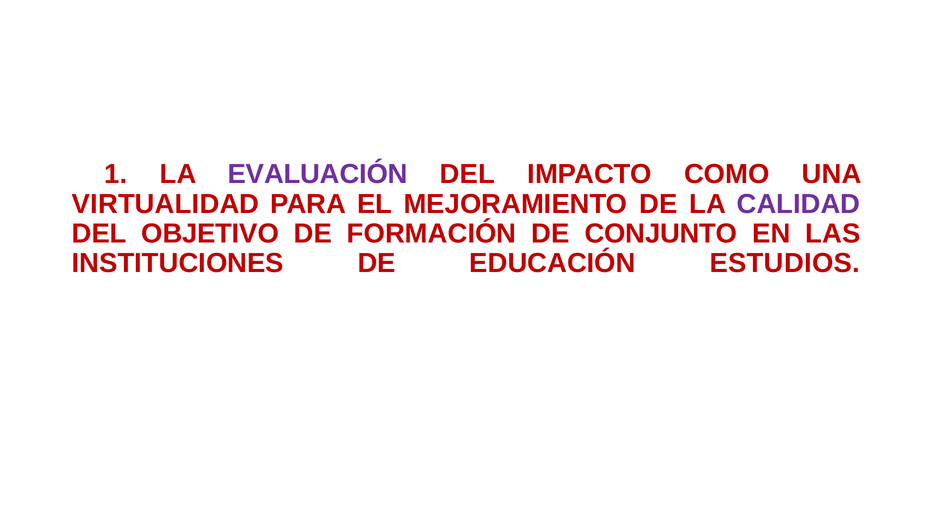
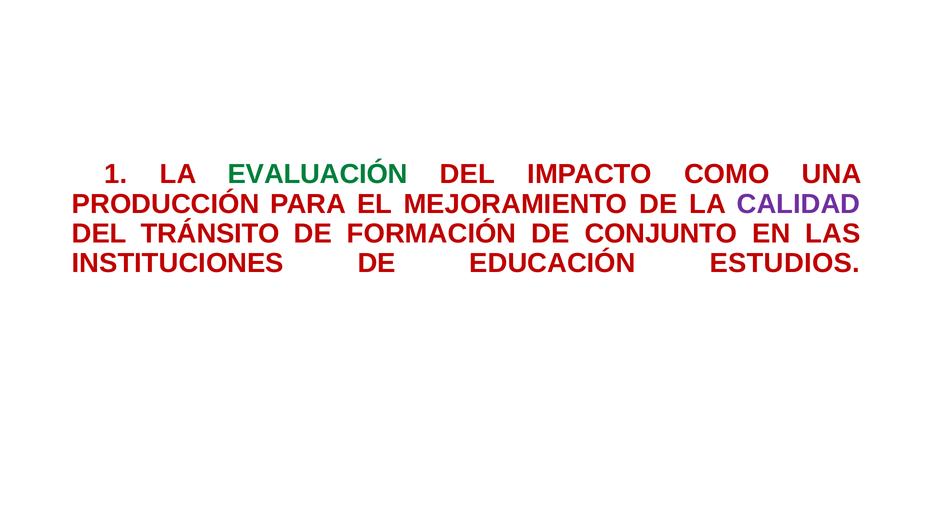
EVALUACIÓN colour: purple -> green (318, 174)
VIRTUALIDAD: VIRTUALIDAD -> PRODUCCIÓN (166, 204)
OBJETIVO: OBJETIVO -> TRÁNSITO (210, 233)
